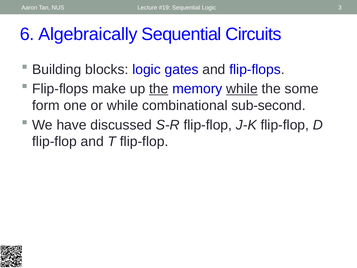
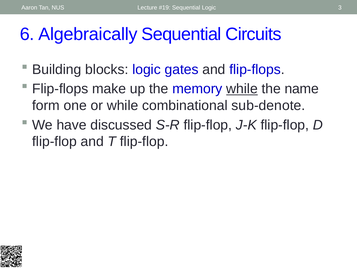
the underline: present -> none (159, 89)
some: some -> name (302, 89)
sub-second: sub-second -> sub-denote (268, 105)
